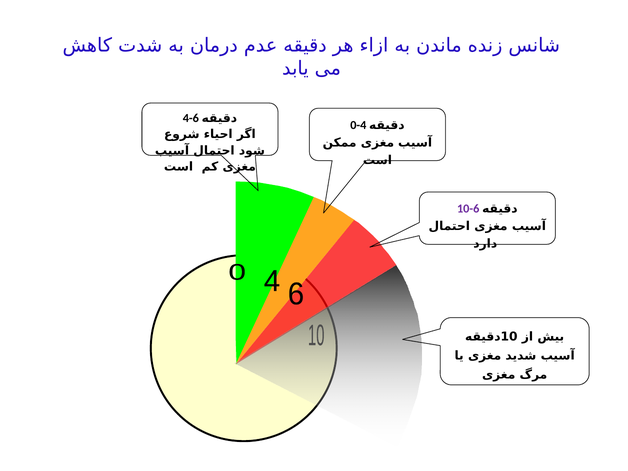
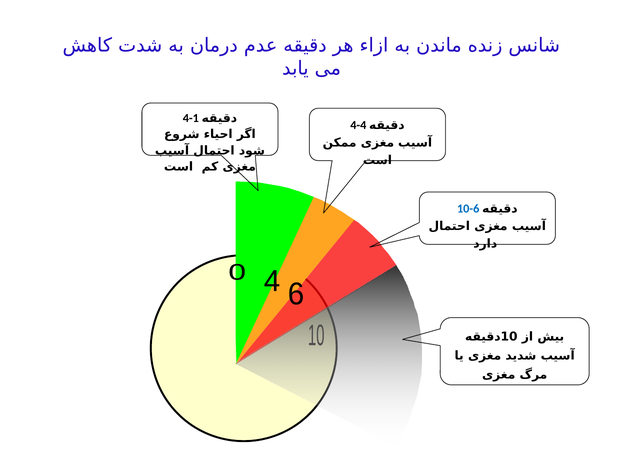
4-6: 4-6 -> 4-1 (191, 118)
0-4: 0-4 -> 4-4 (358, 125)
10-6 colour: purple -> blue (468, 209)
